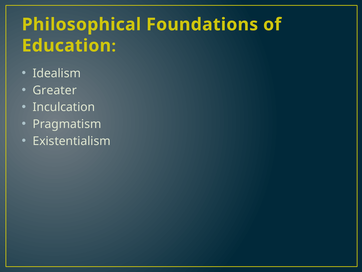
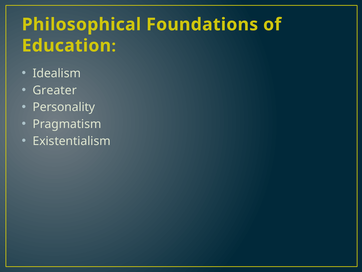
Inculcation: Inculcation -> Personality (64, 107)
